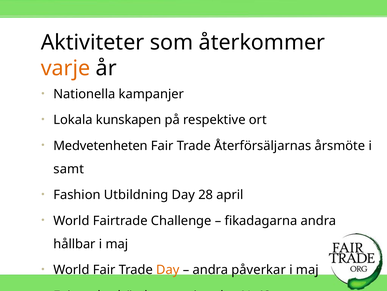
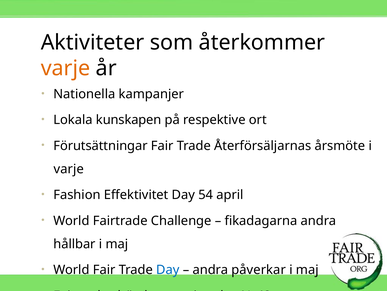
Medvetenheten: Medvetenheten -> Förutsättningar (101, 145)
samt: samt -> varje (69, 169)
Utbildning: Utbildning -> Effektivitet (136, 194)
28: 28 -> 54 (206, 194)
Day colour: orange -> blue (168, 269)
